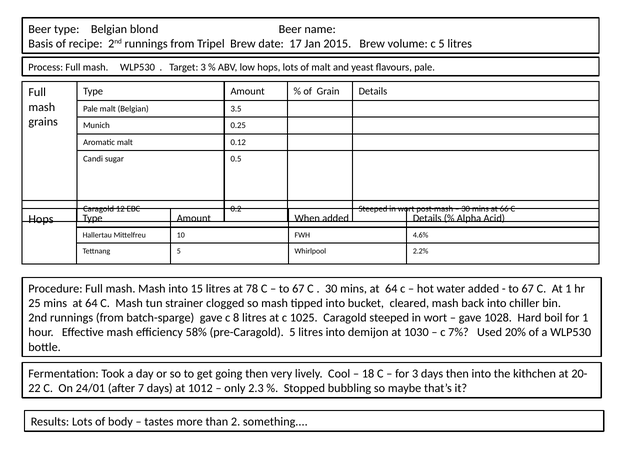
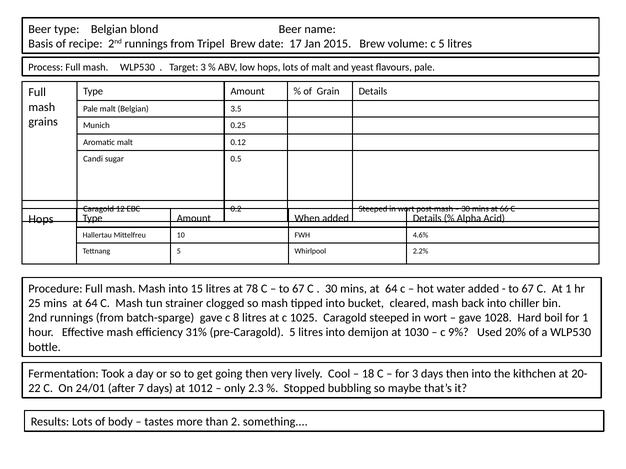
58%: 58% -> 31% (196, 333)
7%: 7% -> 9% (458, 333)
